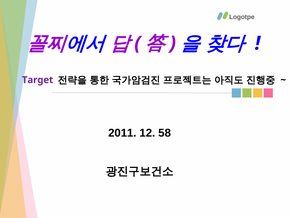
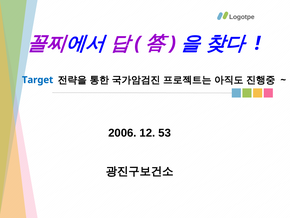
Target colour: purple -> blue (38, 80)
2011: 2011 -> 2006 (122, 133)
58: 58 -> 53 (165, 133)
